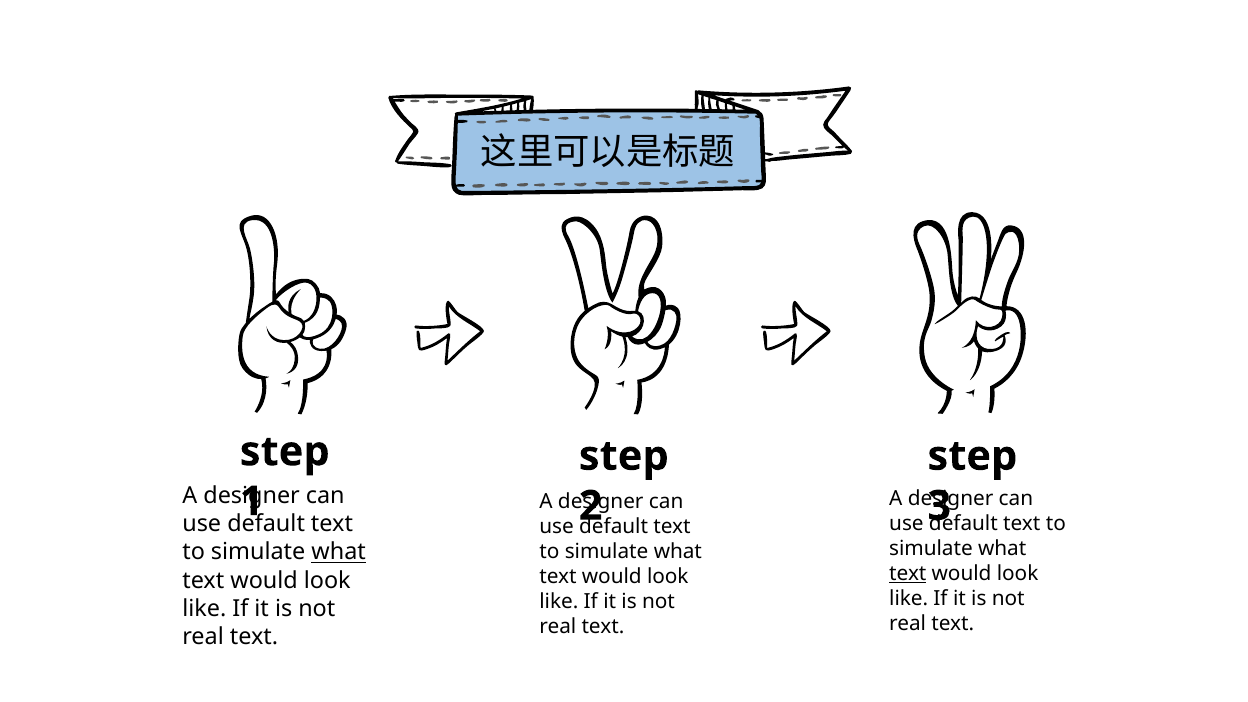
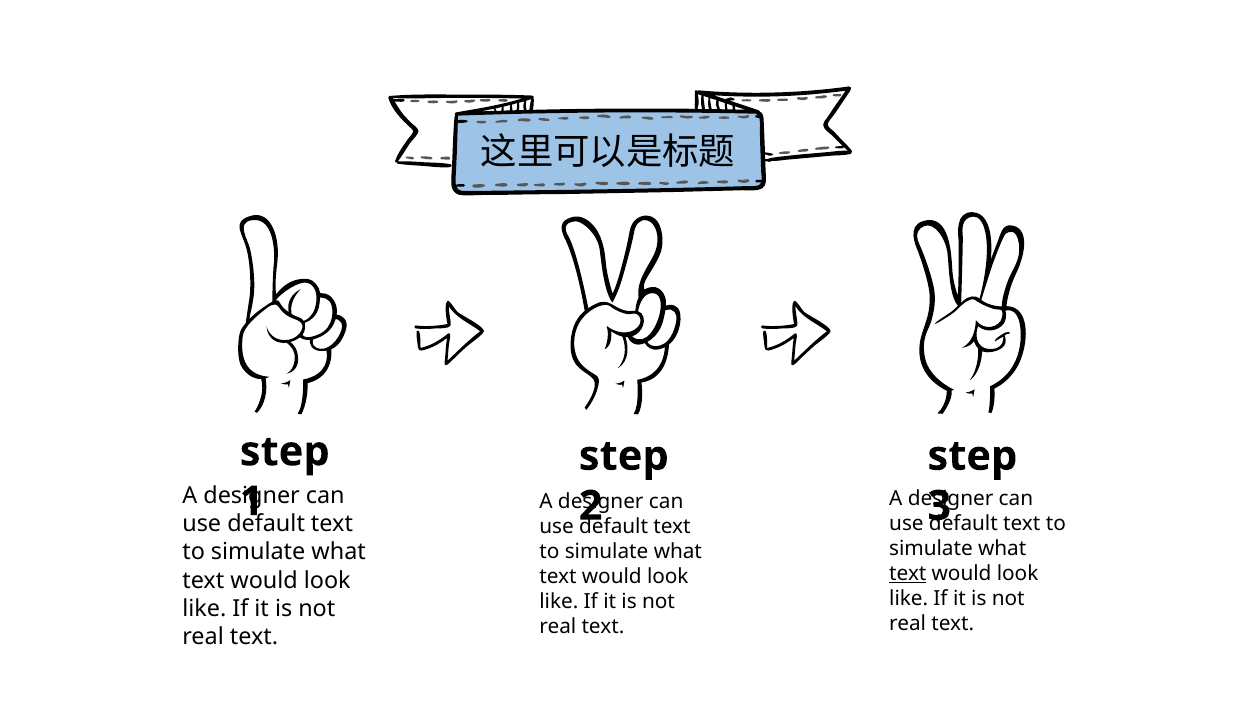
what underline: present -> none (339, 552)
